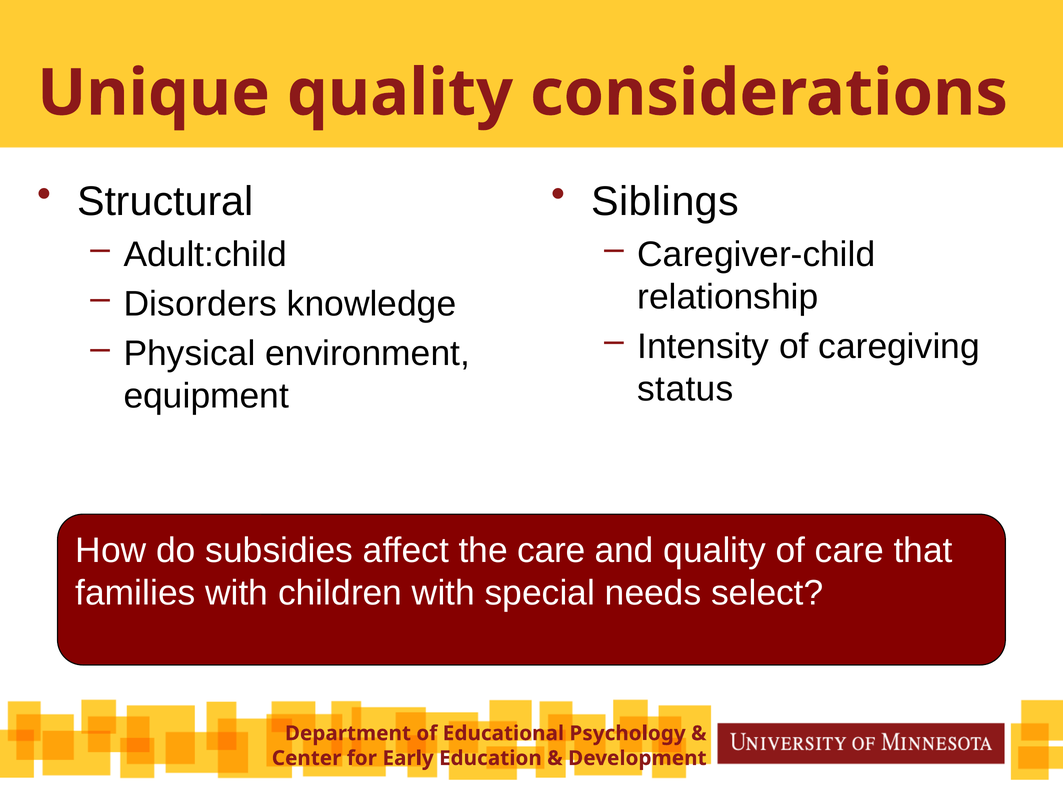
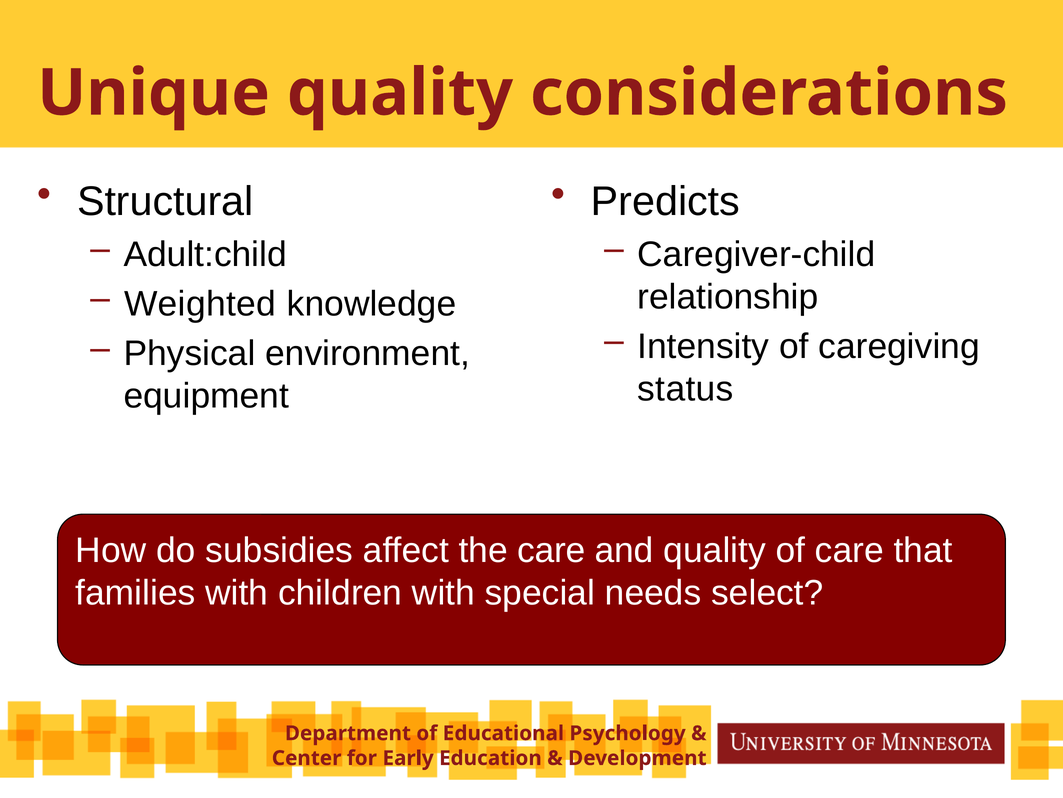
Siblings: Siblings -> Predicts (665, 201)
Disorders: Disorders -> Weighted (200, 304)
